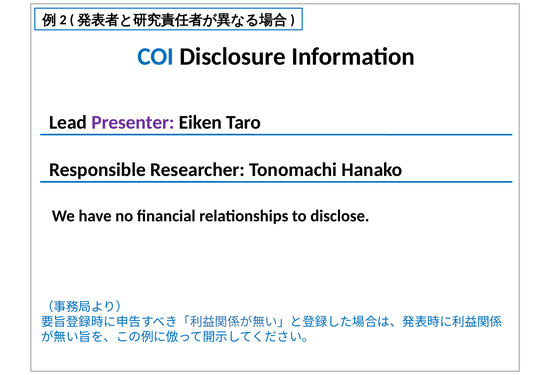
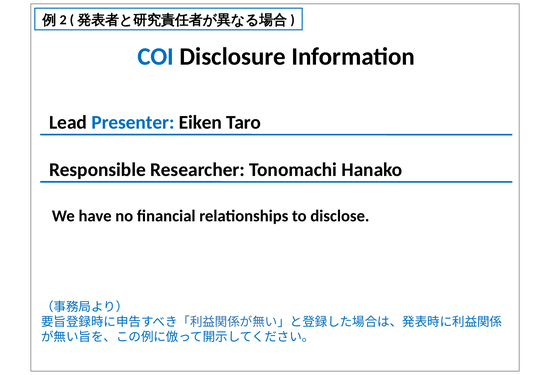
Presenter colour: purple -> blue (133, 122)
